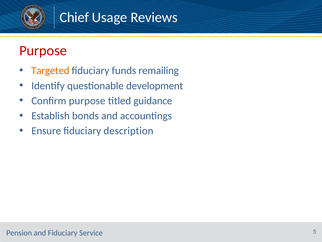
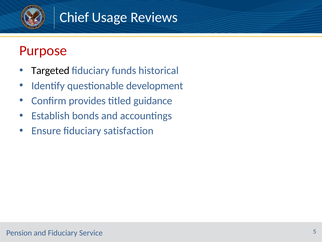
Targeted colour: orange -> black (50, 71)
remailing: remailing -> historical (159, 71)
Confirm purpose: purpose -> provides (87, 101)
description: description -> satisfaction (129, 131)
